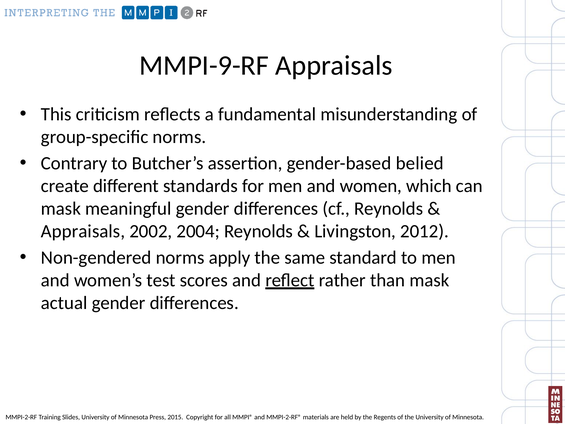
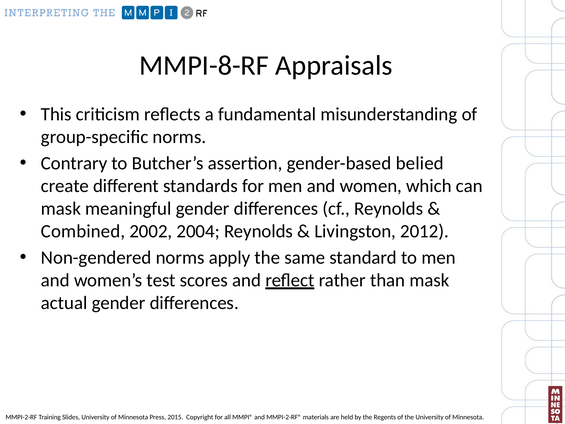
MMPI-9-RF: MMPI-9-RF -> MMPI-8-RF (204, 66)
Appraisals: Appraisals -> Combined (83, 231)
